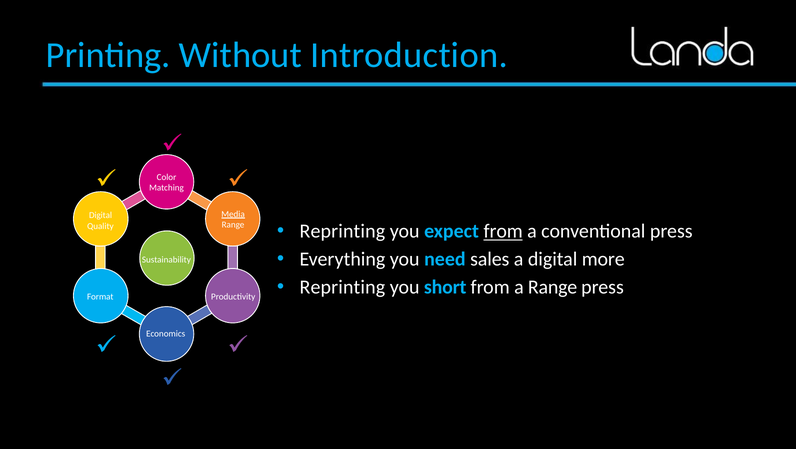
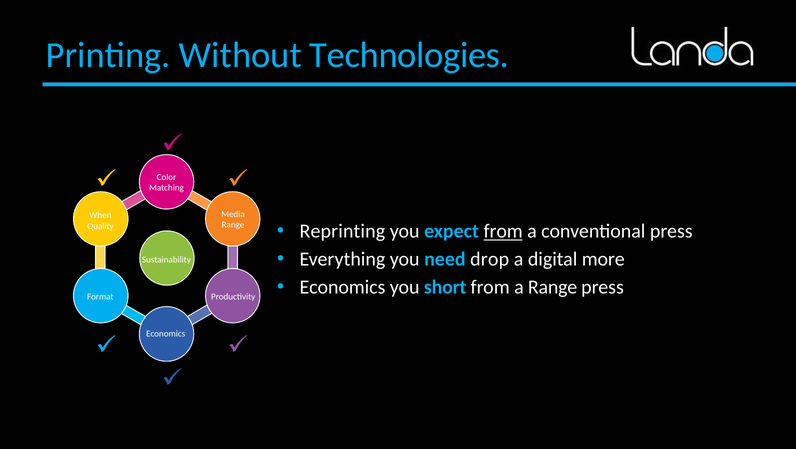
Introduction: Introduction -> Technologies (409, 55)
Media underline: present -> none (233, 214)
Digital: Digital -> When (100, 215)
sales: sales -> drop (490, 259)
Reprinting: Reprinting -> Economics (342, 287)
